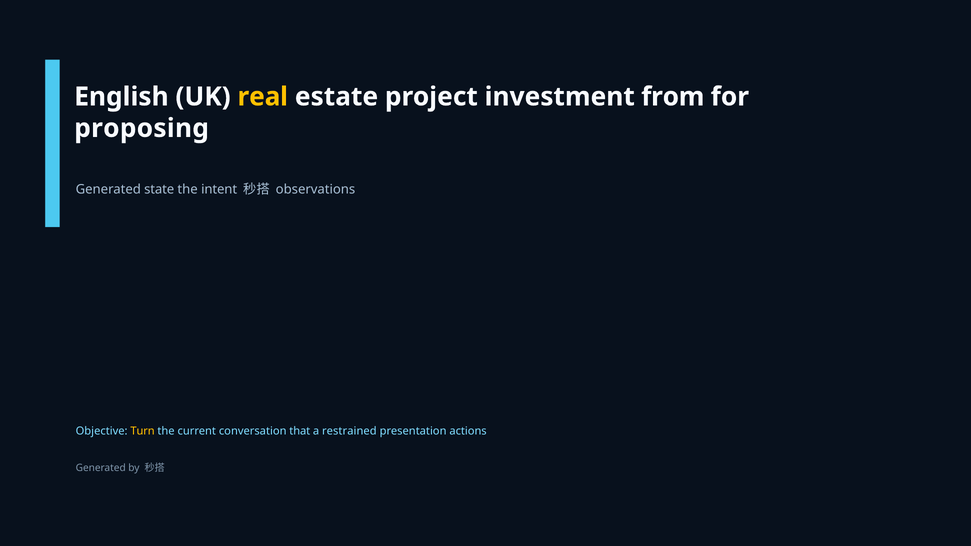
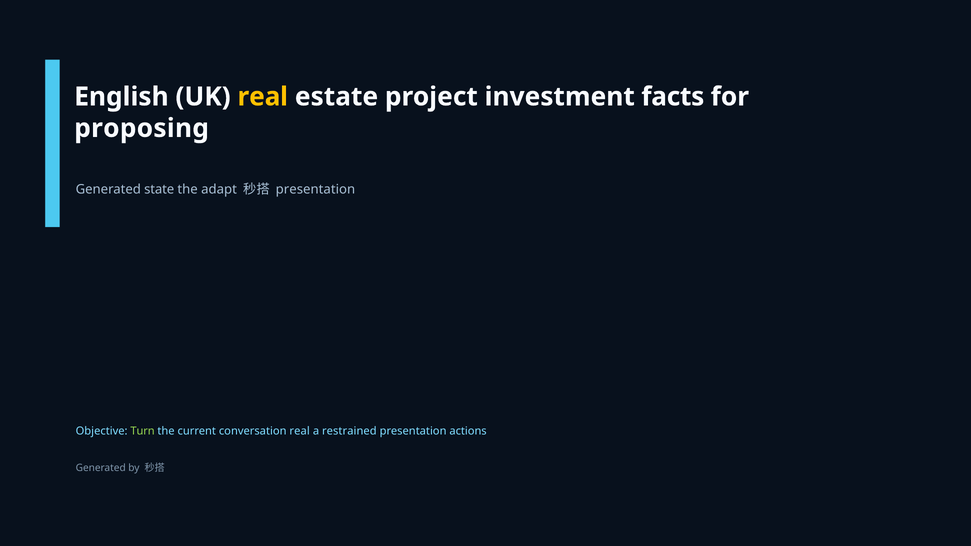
from: from -> facts (673, 97)
intent: intent -> adapt (219, 190)
observations: observations -> presentation (315, 190)
Turn colour: yellow -> light green (143, 431)
conversation that: that -> real (300, 431)
